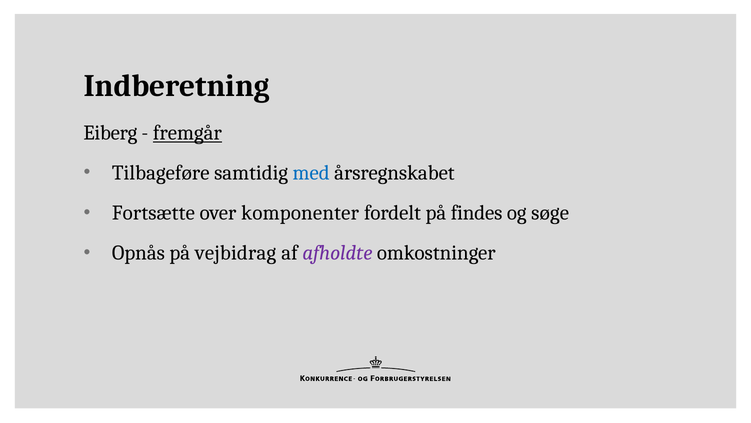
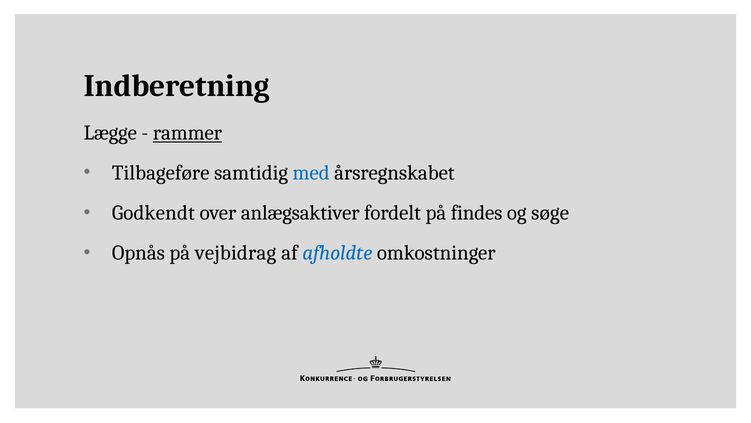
Eiberg: Eiberg -> Lægge (110, 133)
fremgår: fremgår -> rammer (187, 133)
Fortsætte: Fortsætte -> Godkendt (153, 213)
komponenter: komponenter -> anlægsaktiver (300, 213)
afholdte colour: purple -> blue (337, 253)
